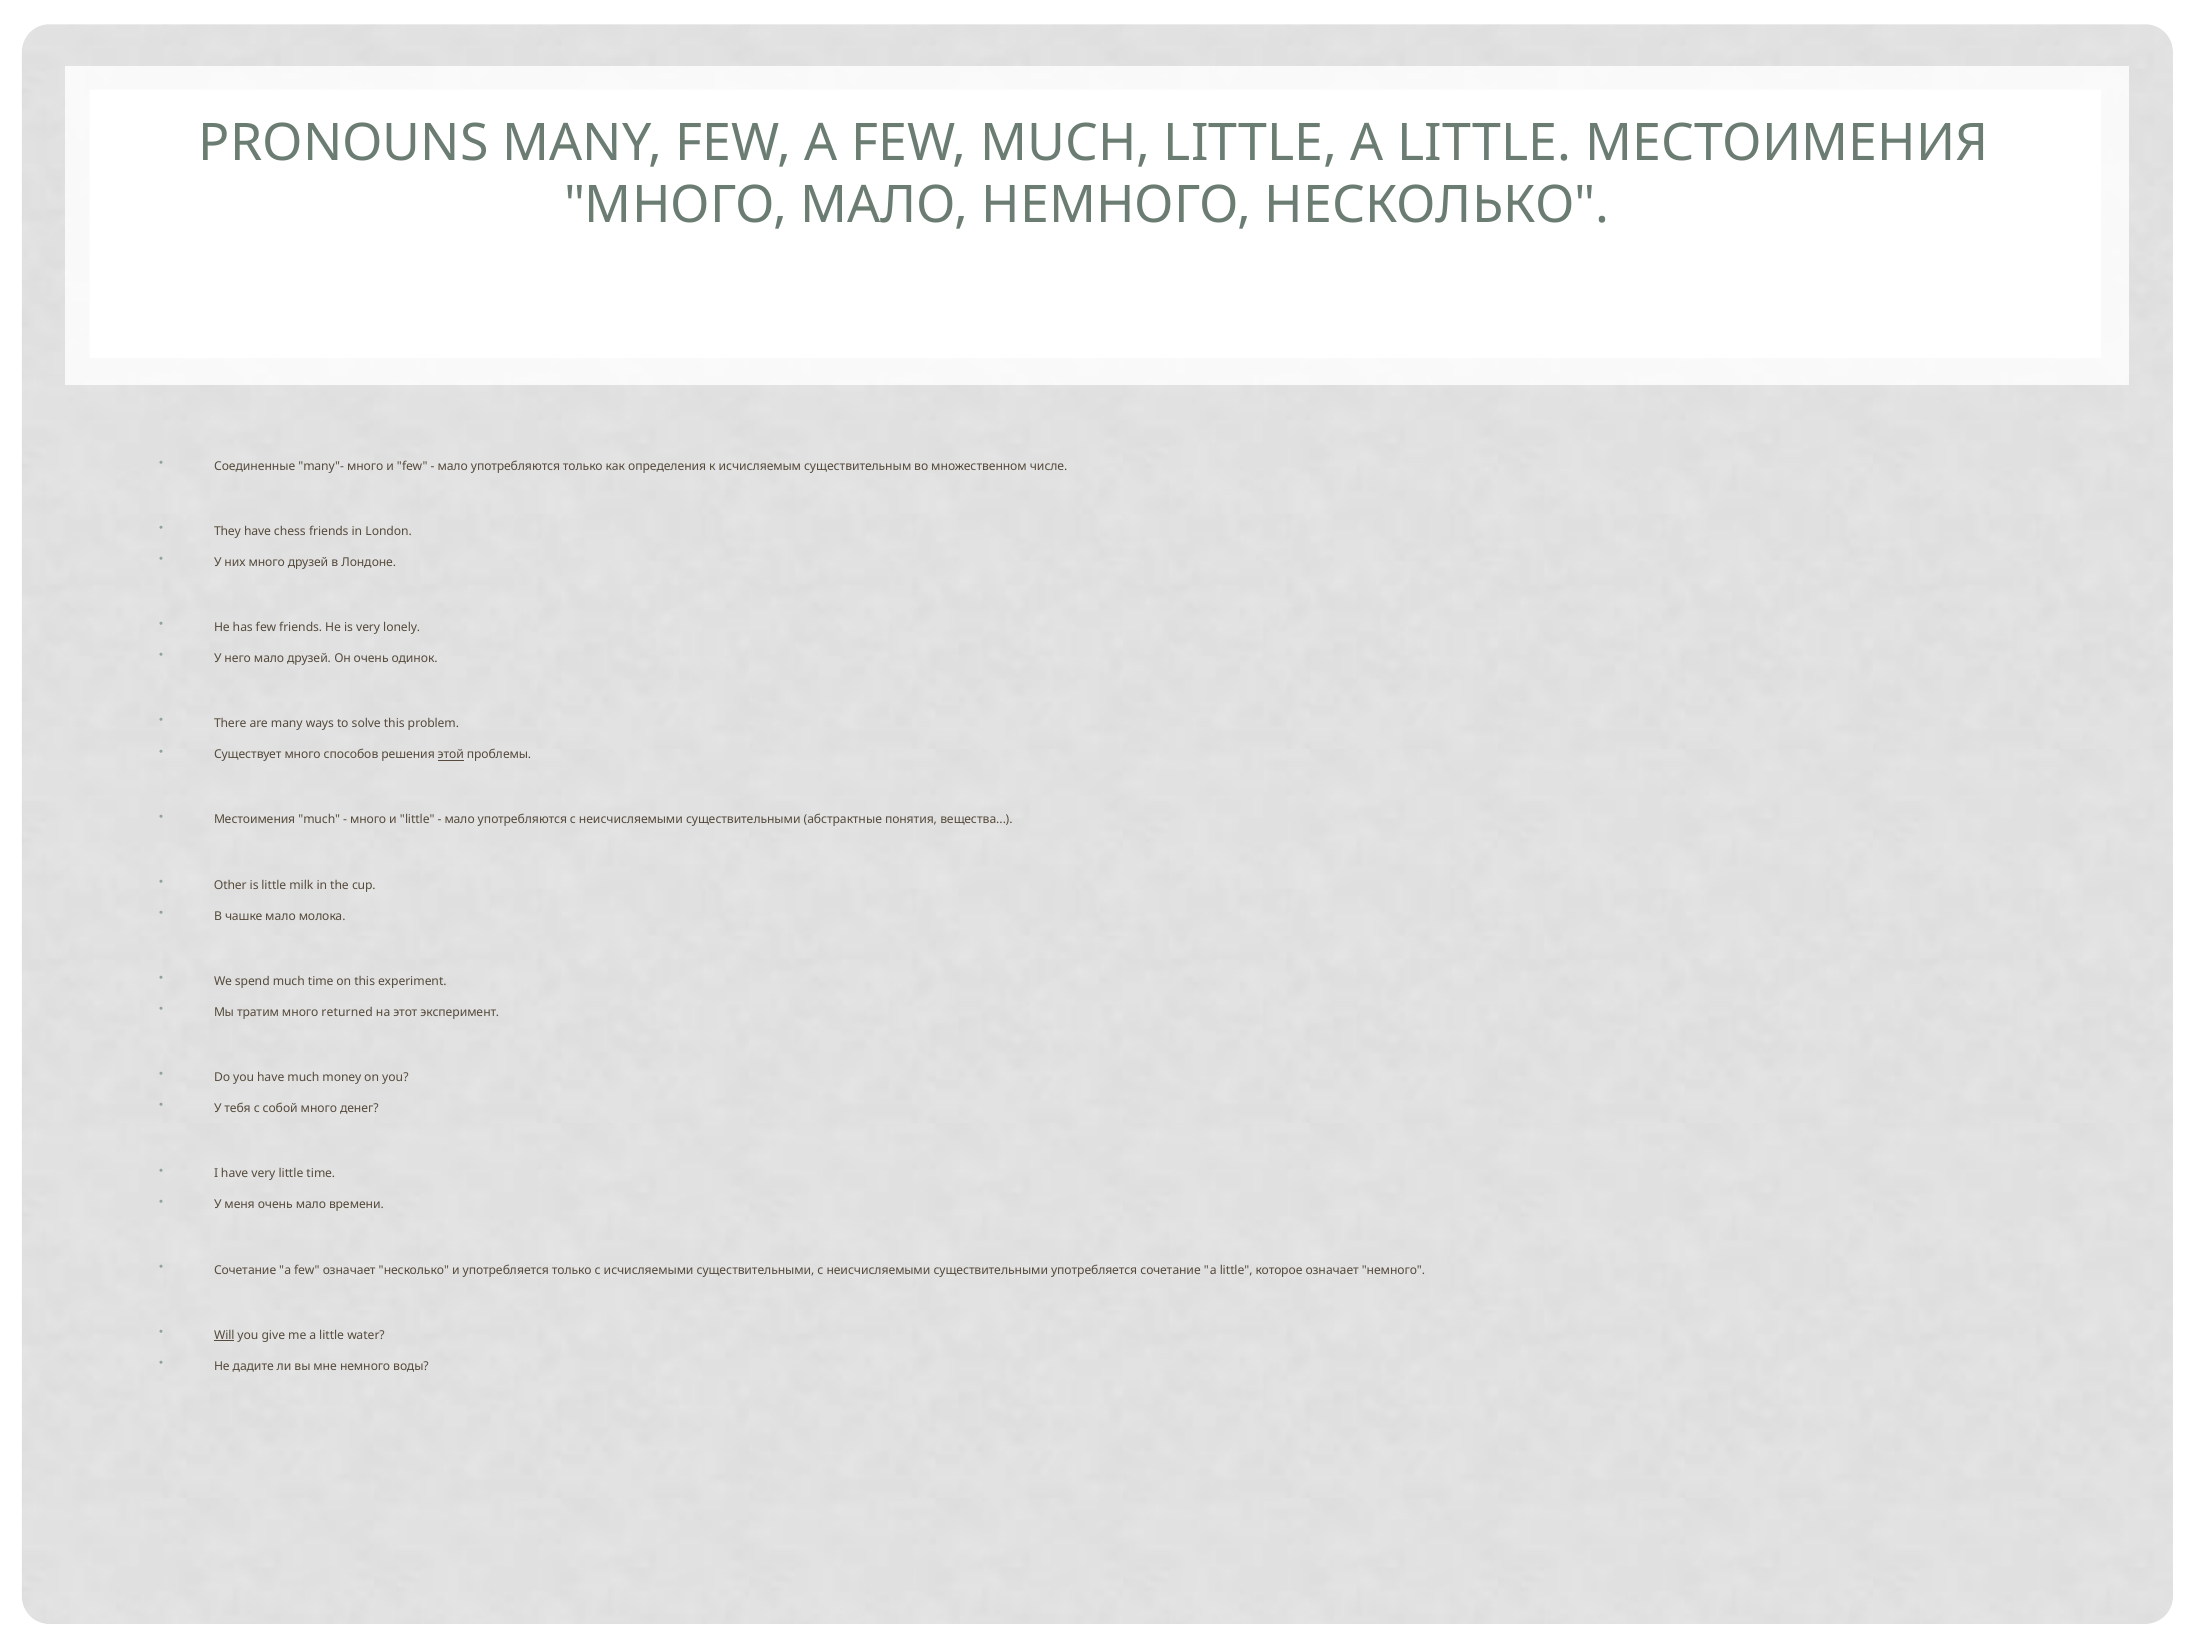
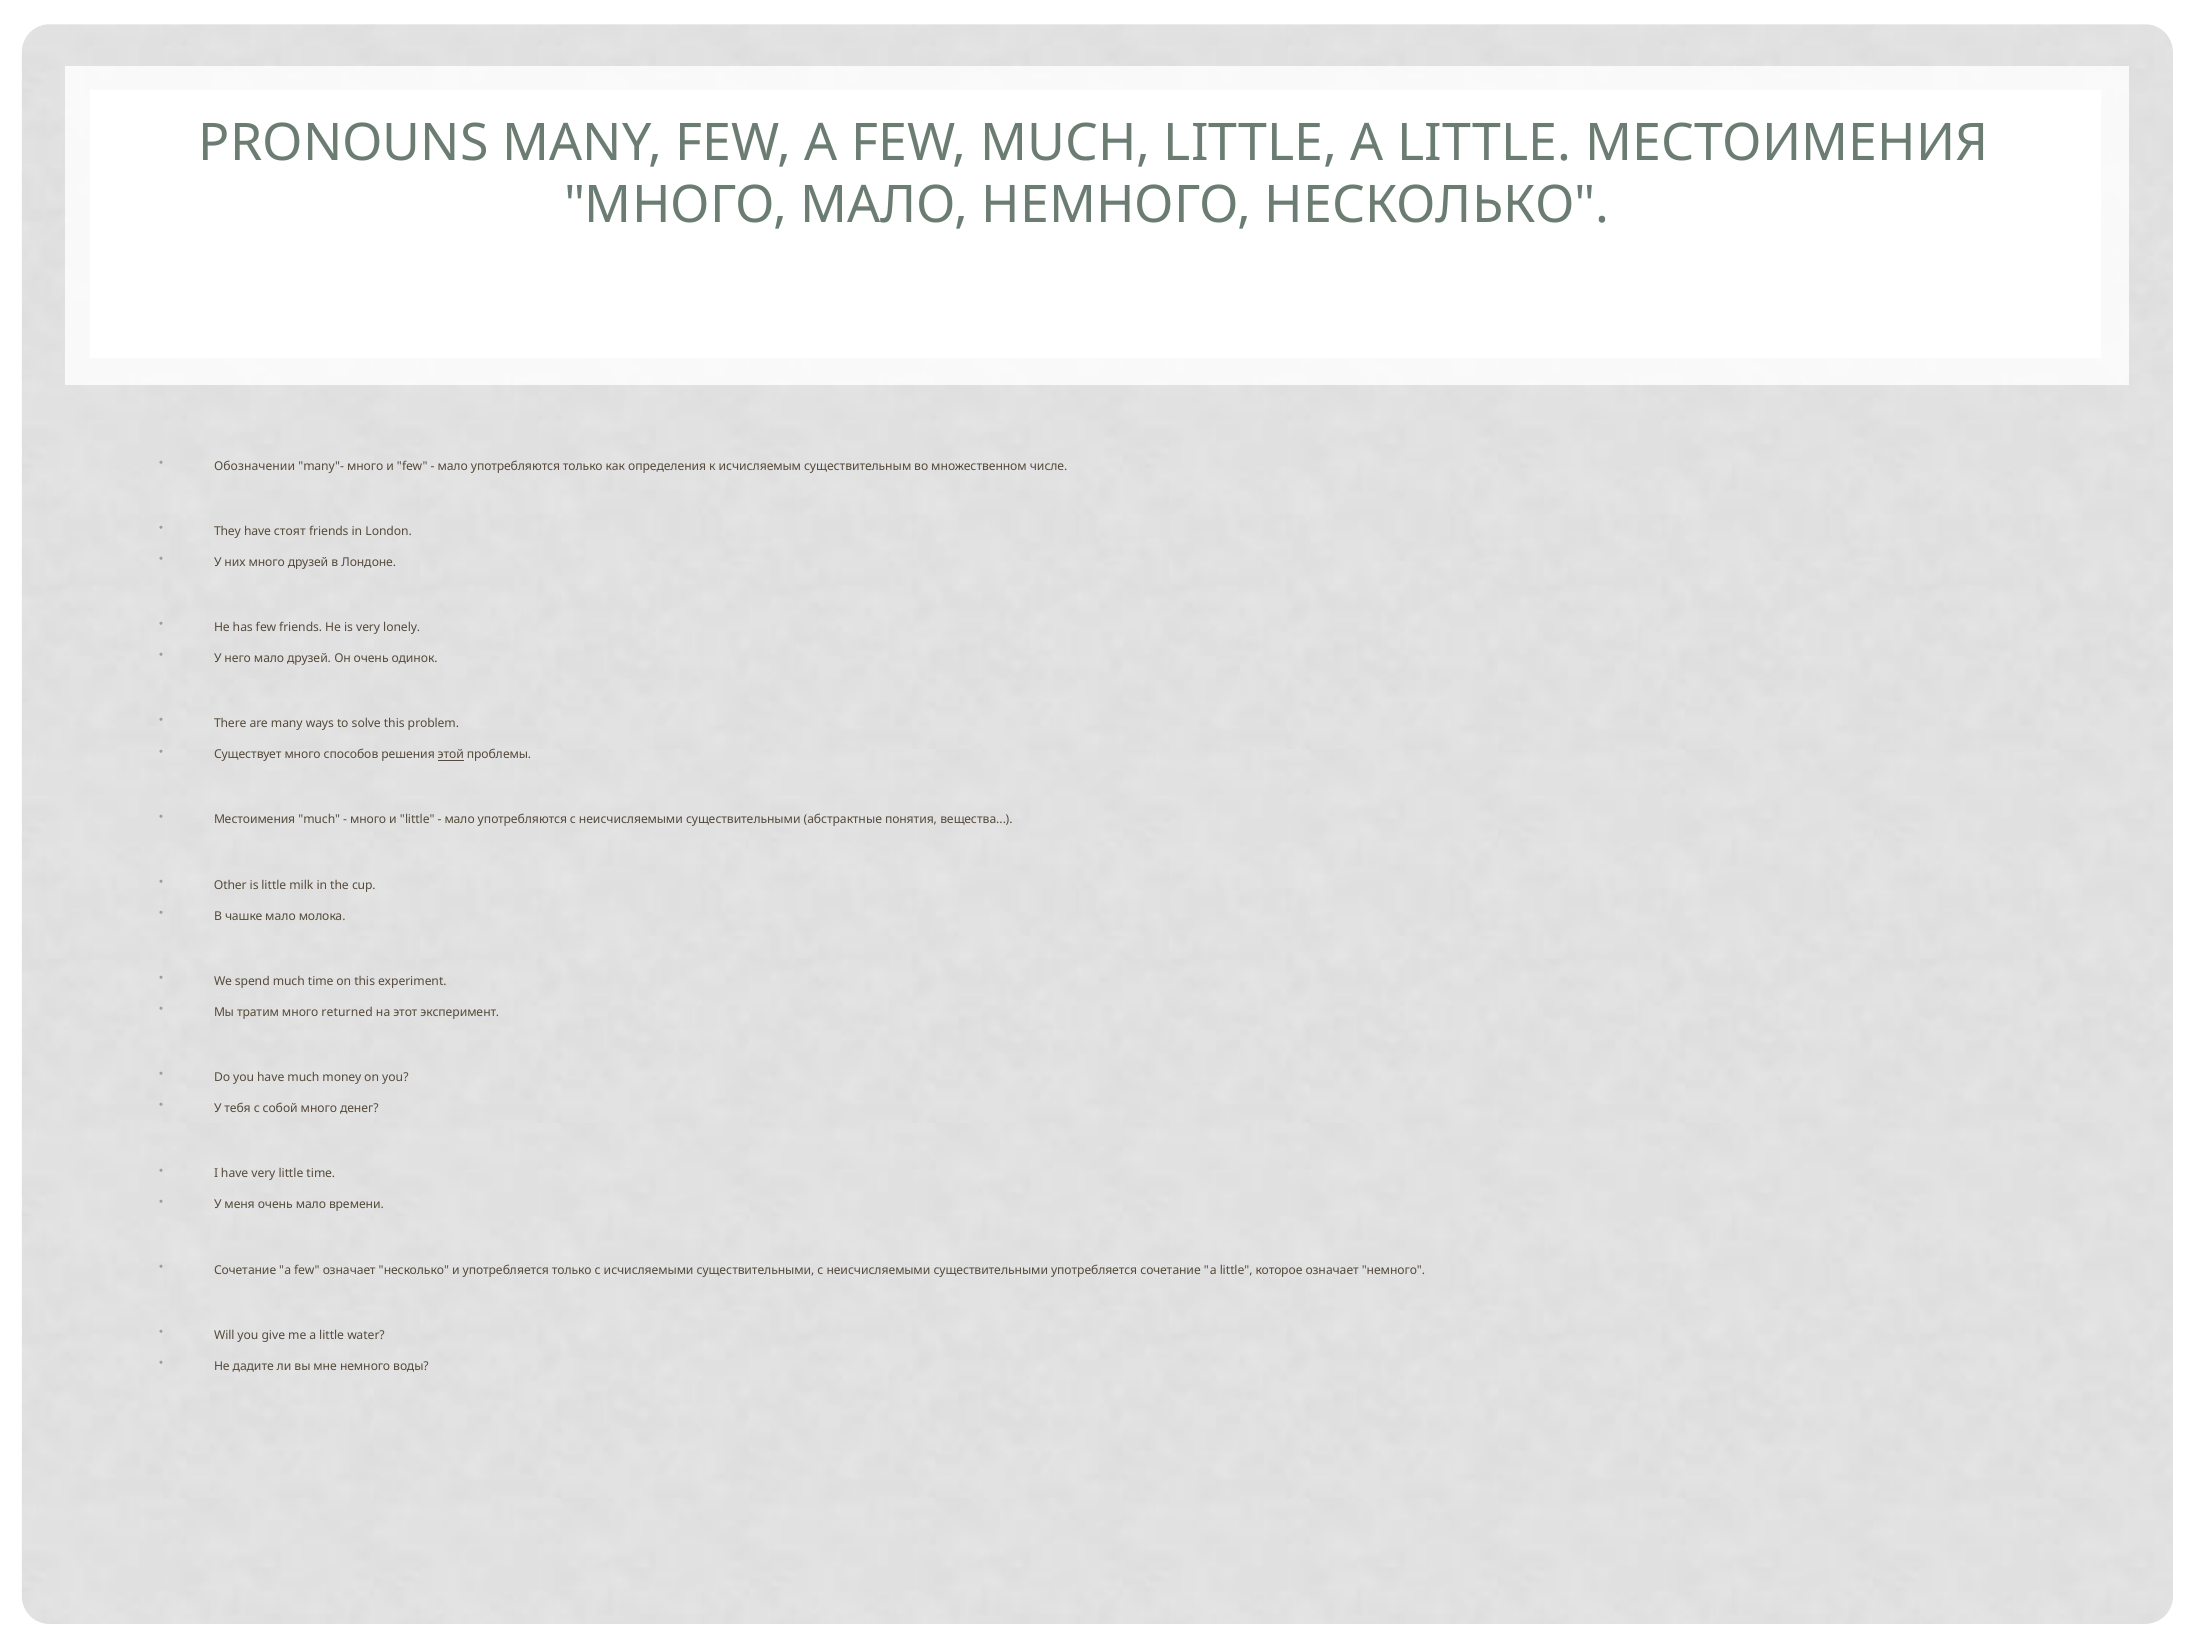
Соединенные: Соединенные -> Обозначении (255, 466)
chess: chess -> стоят (290, 531)
Will underline: present -> none (224, 1335)
